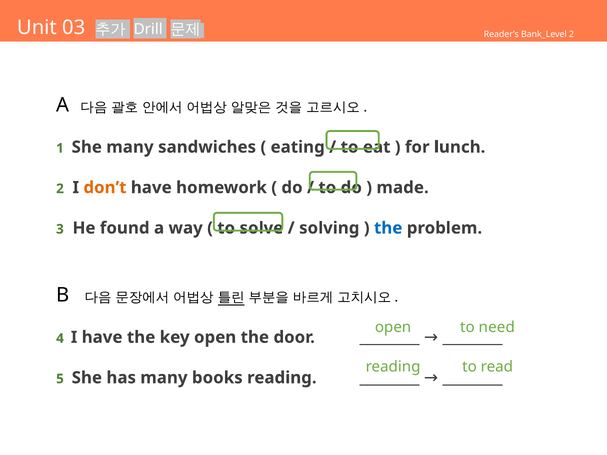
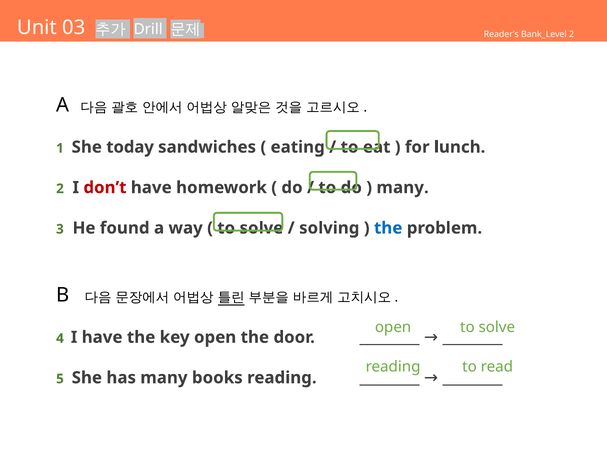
She many: many -> today (130, 147)
don’t colour: orange -> red (105, 188)
made: made -> many (403, 188)
need: need -> solve (497, 327)
